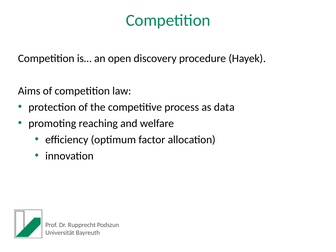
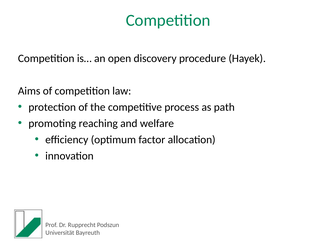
data: data -> path (224, 107)
